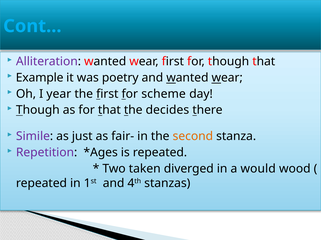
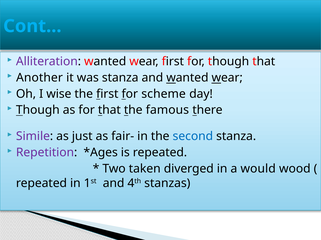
Example: Example -> Another (40, 78)
was poetry: poetry -> stanza (120, 78)
year: year -> wise (59, 94)
decides: decides -> famous (167, 110)
second colour: orange -> blue (193, 137)
